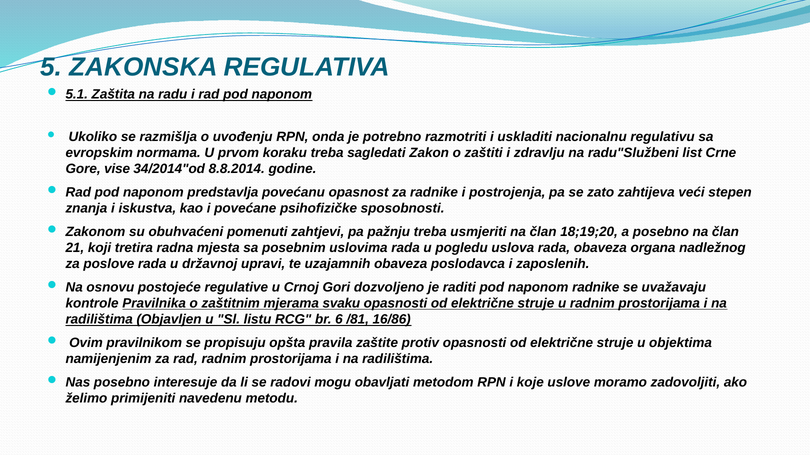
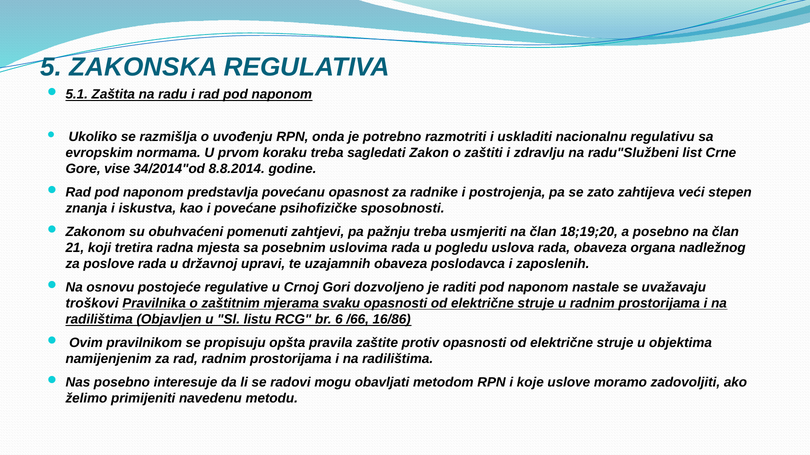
naponom radnike: radnike -> nastale (596, 288)
kontrole: kontrole -> troškovi (92, 304)
/81: /81 -> /66 (358, 320)
